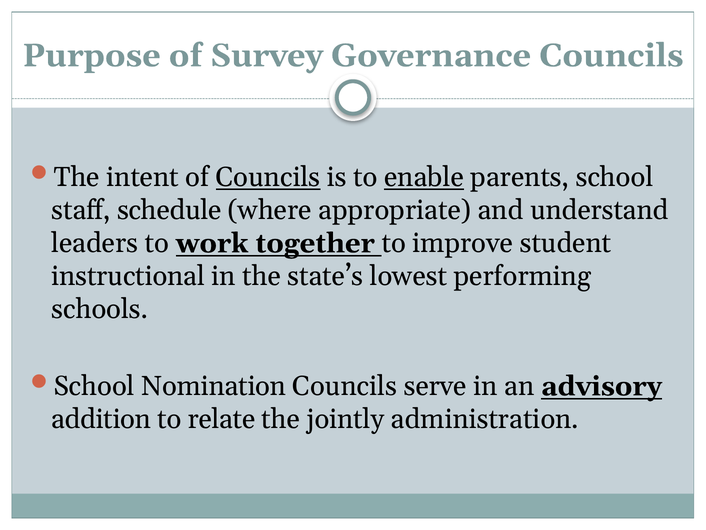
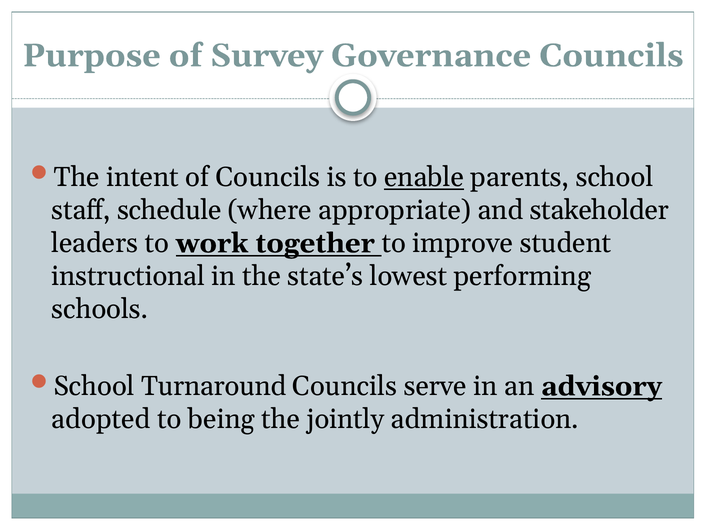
Councils underline: present -> none (268, 177)
understand: understand -> stakeholder (599, 210)
Nomination: Nomination -> Turnaround (214, 386)
addition: addition -> adopted (101, 419)
relate: relate -> being (221, 419)
